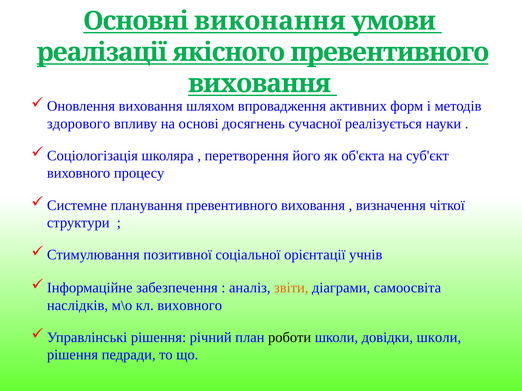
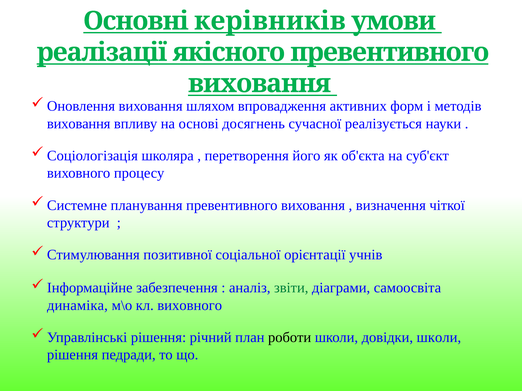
виконання: виконання -> керівників (270, 21)
здорового: здорового -> виховання (79, 124)
звіти colour: orange -> green (291, 288)
наслідків: наслідків -> динаміка (77, 306)
